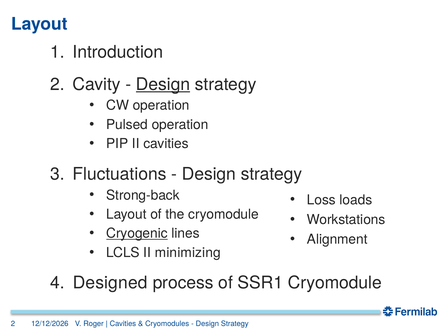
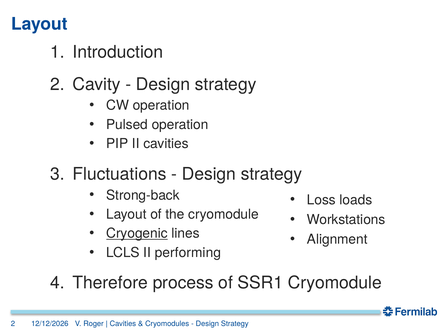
Design underline: present -> none (163, 84)
minimizing: minimizing -> performing (188, 253)
Designed: Designed -> Therefore (110, 283)
